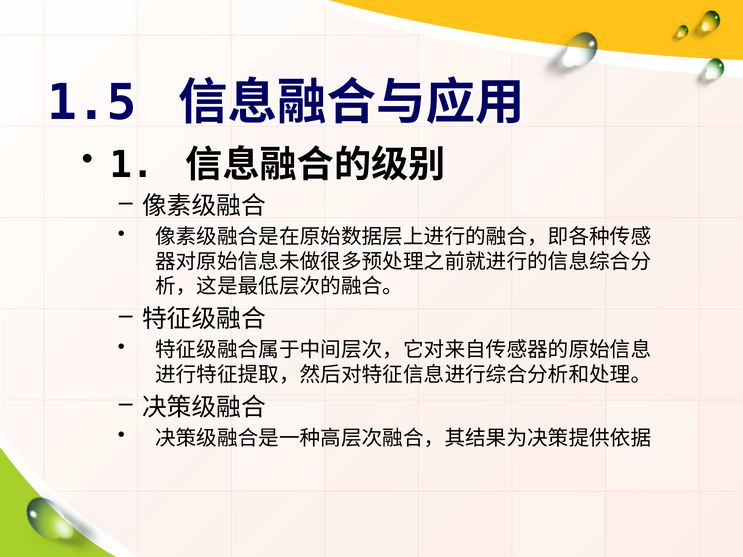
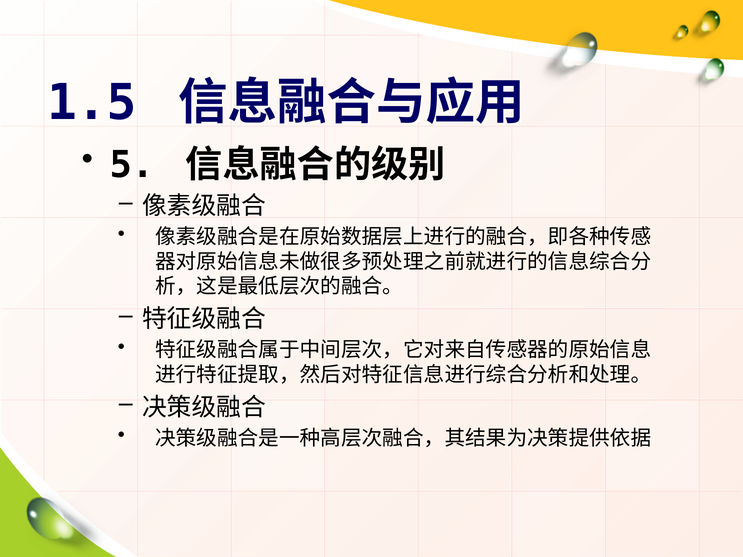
1: 1 -> 5 (132, 165)
